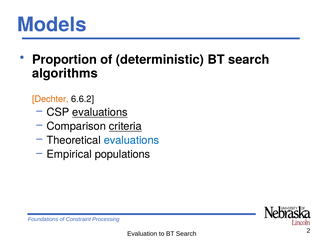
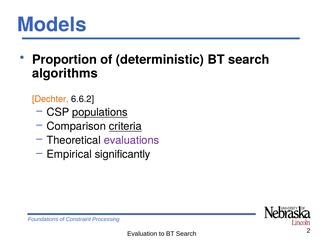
CSP evaluations: evaluations -> populations (100, 112)
evaluations colour: blue -> purple (131, 141)
populations: populations -> significantly (123, 155)
